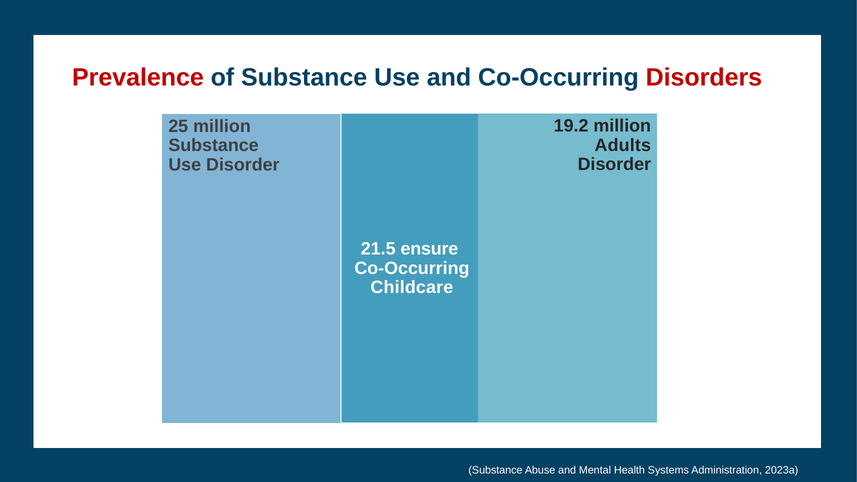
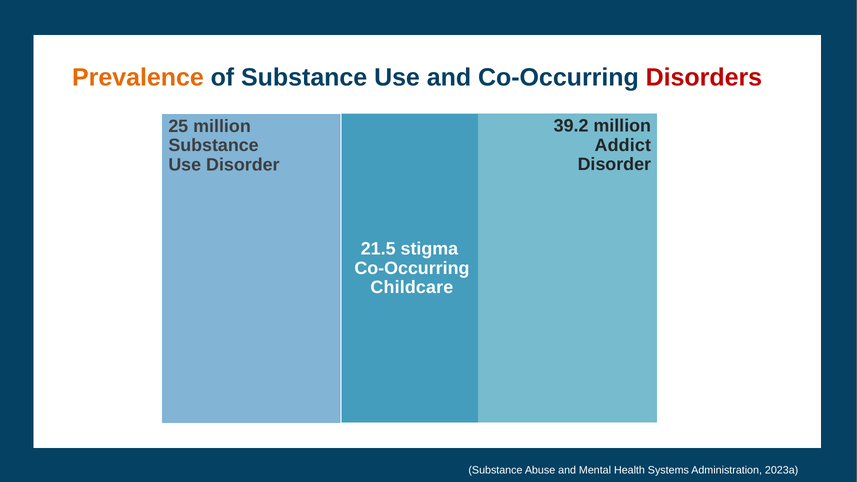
Prevalence colour: red -> orange (138, 77)
19.2: 19.2 -> 39.2 (571, 126)
Adults: Adults -> Addict (623, 145)
ensure: ensure -> stigma (429, 249)
